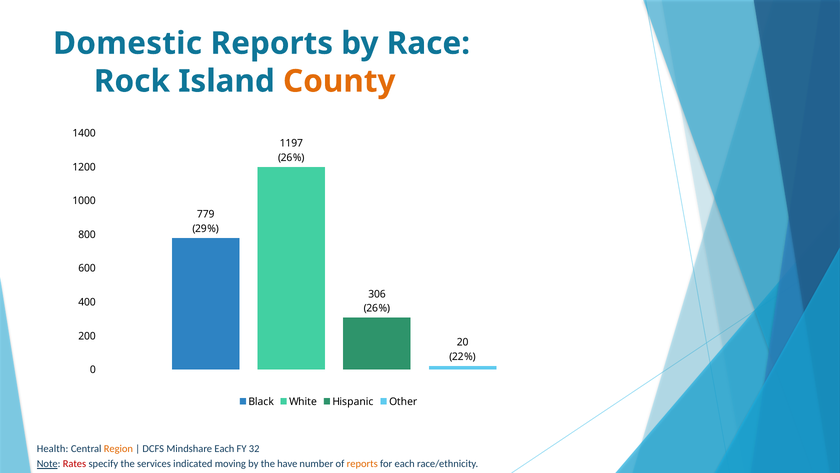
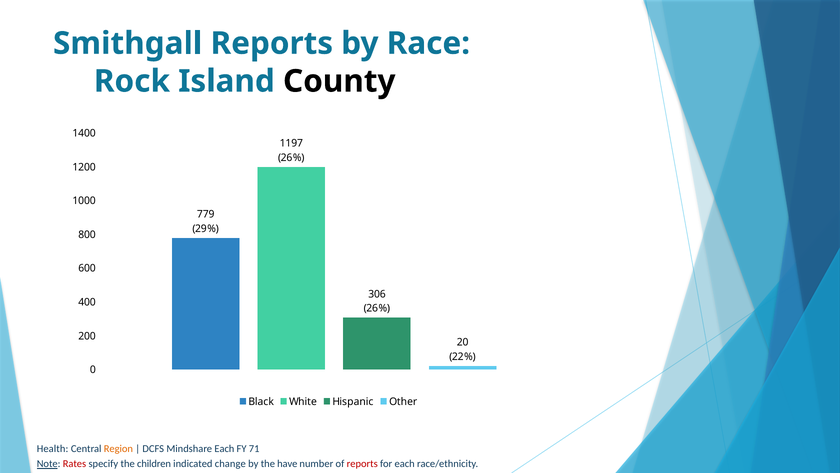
Domestic: Domestic -> Smithgall (128, 43)
County colour: orange -> black (339, 81)
32: 32 -> 71 (254, 448)
services: services -> children (154, 463)
moving: moving -> change (230, 463)
reports colour: orange -> red (362, 463)
